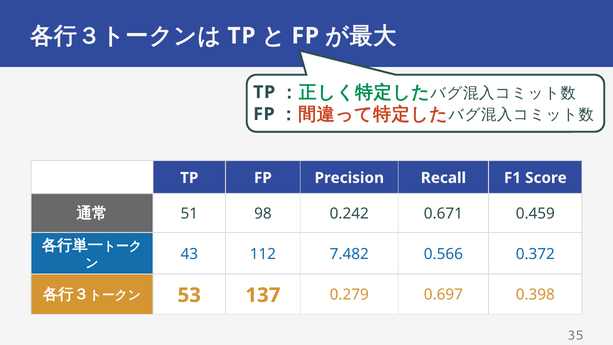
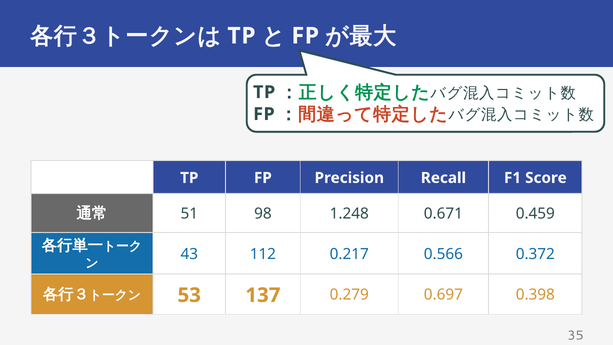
0.242: 0.242 -> 1.248 (349, 214)
7.482: 7.482 -> 0.217 (349, 254)
